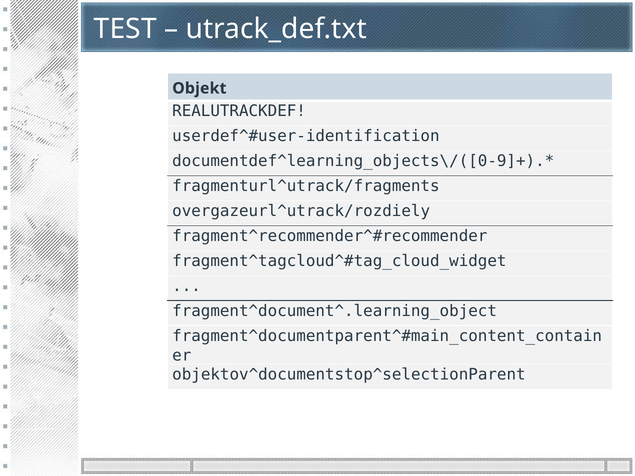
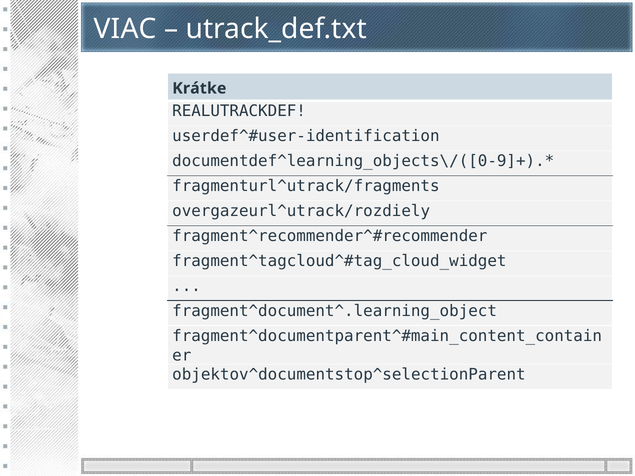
TEST: TEST -> VIAC (125, 29)
Objekt: Objekt -> Krátke (199, 88)
